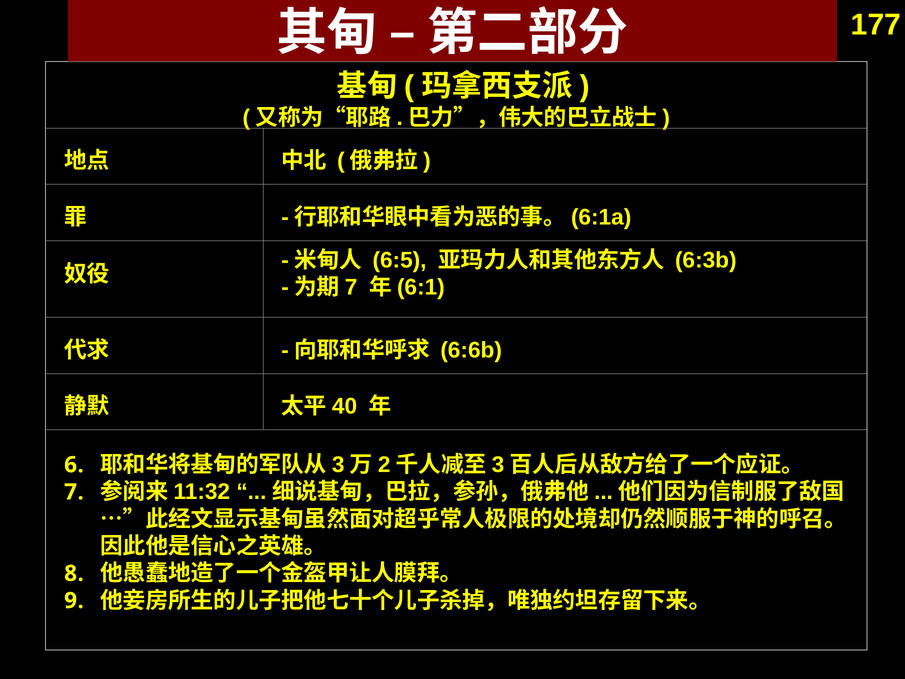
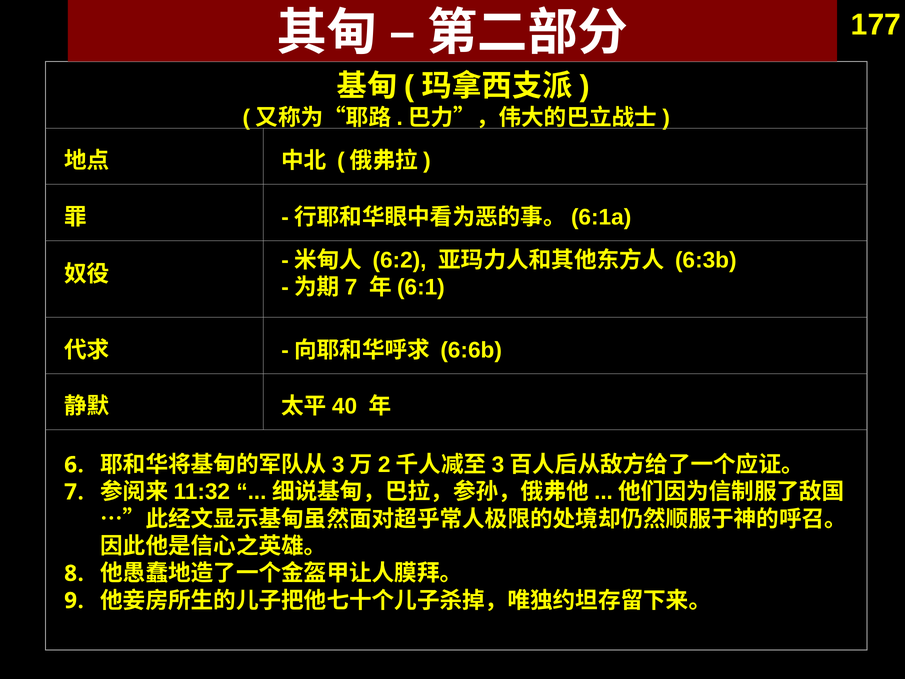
6:5: 6:5 -> 6:2 (400, 260)
